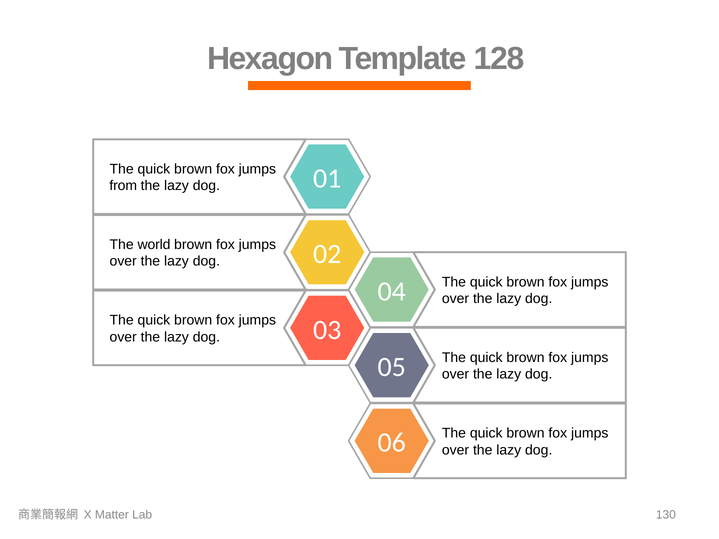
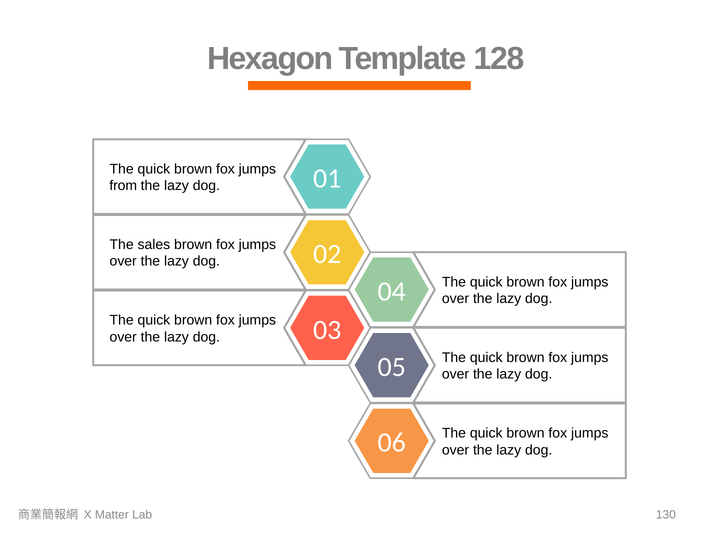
world: world -> sales (154, 245)
